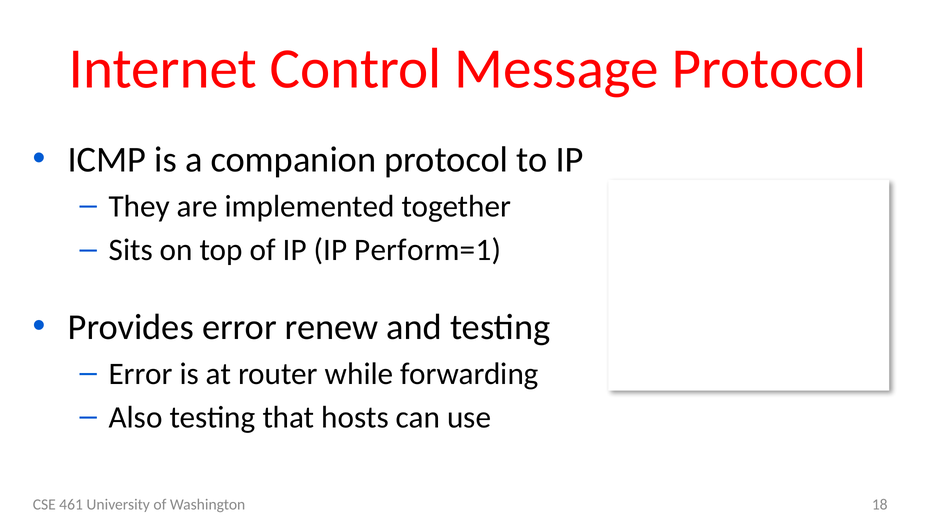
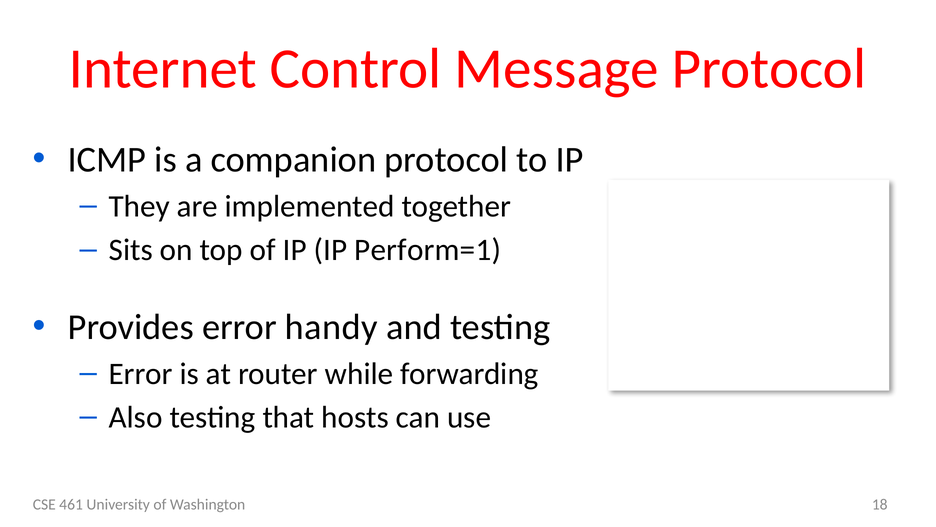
renew: renew -> handy (331, 327)
